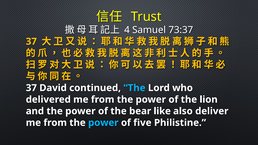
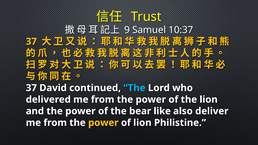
4: 4 -> 9 (127, 30)
73:37: 73:37 -> 10:37 (181, 30)
power colour: light blue -> yellow (103, 123)
of five: five -> lion (142, 123)
